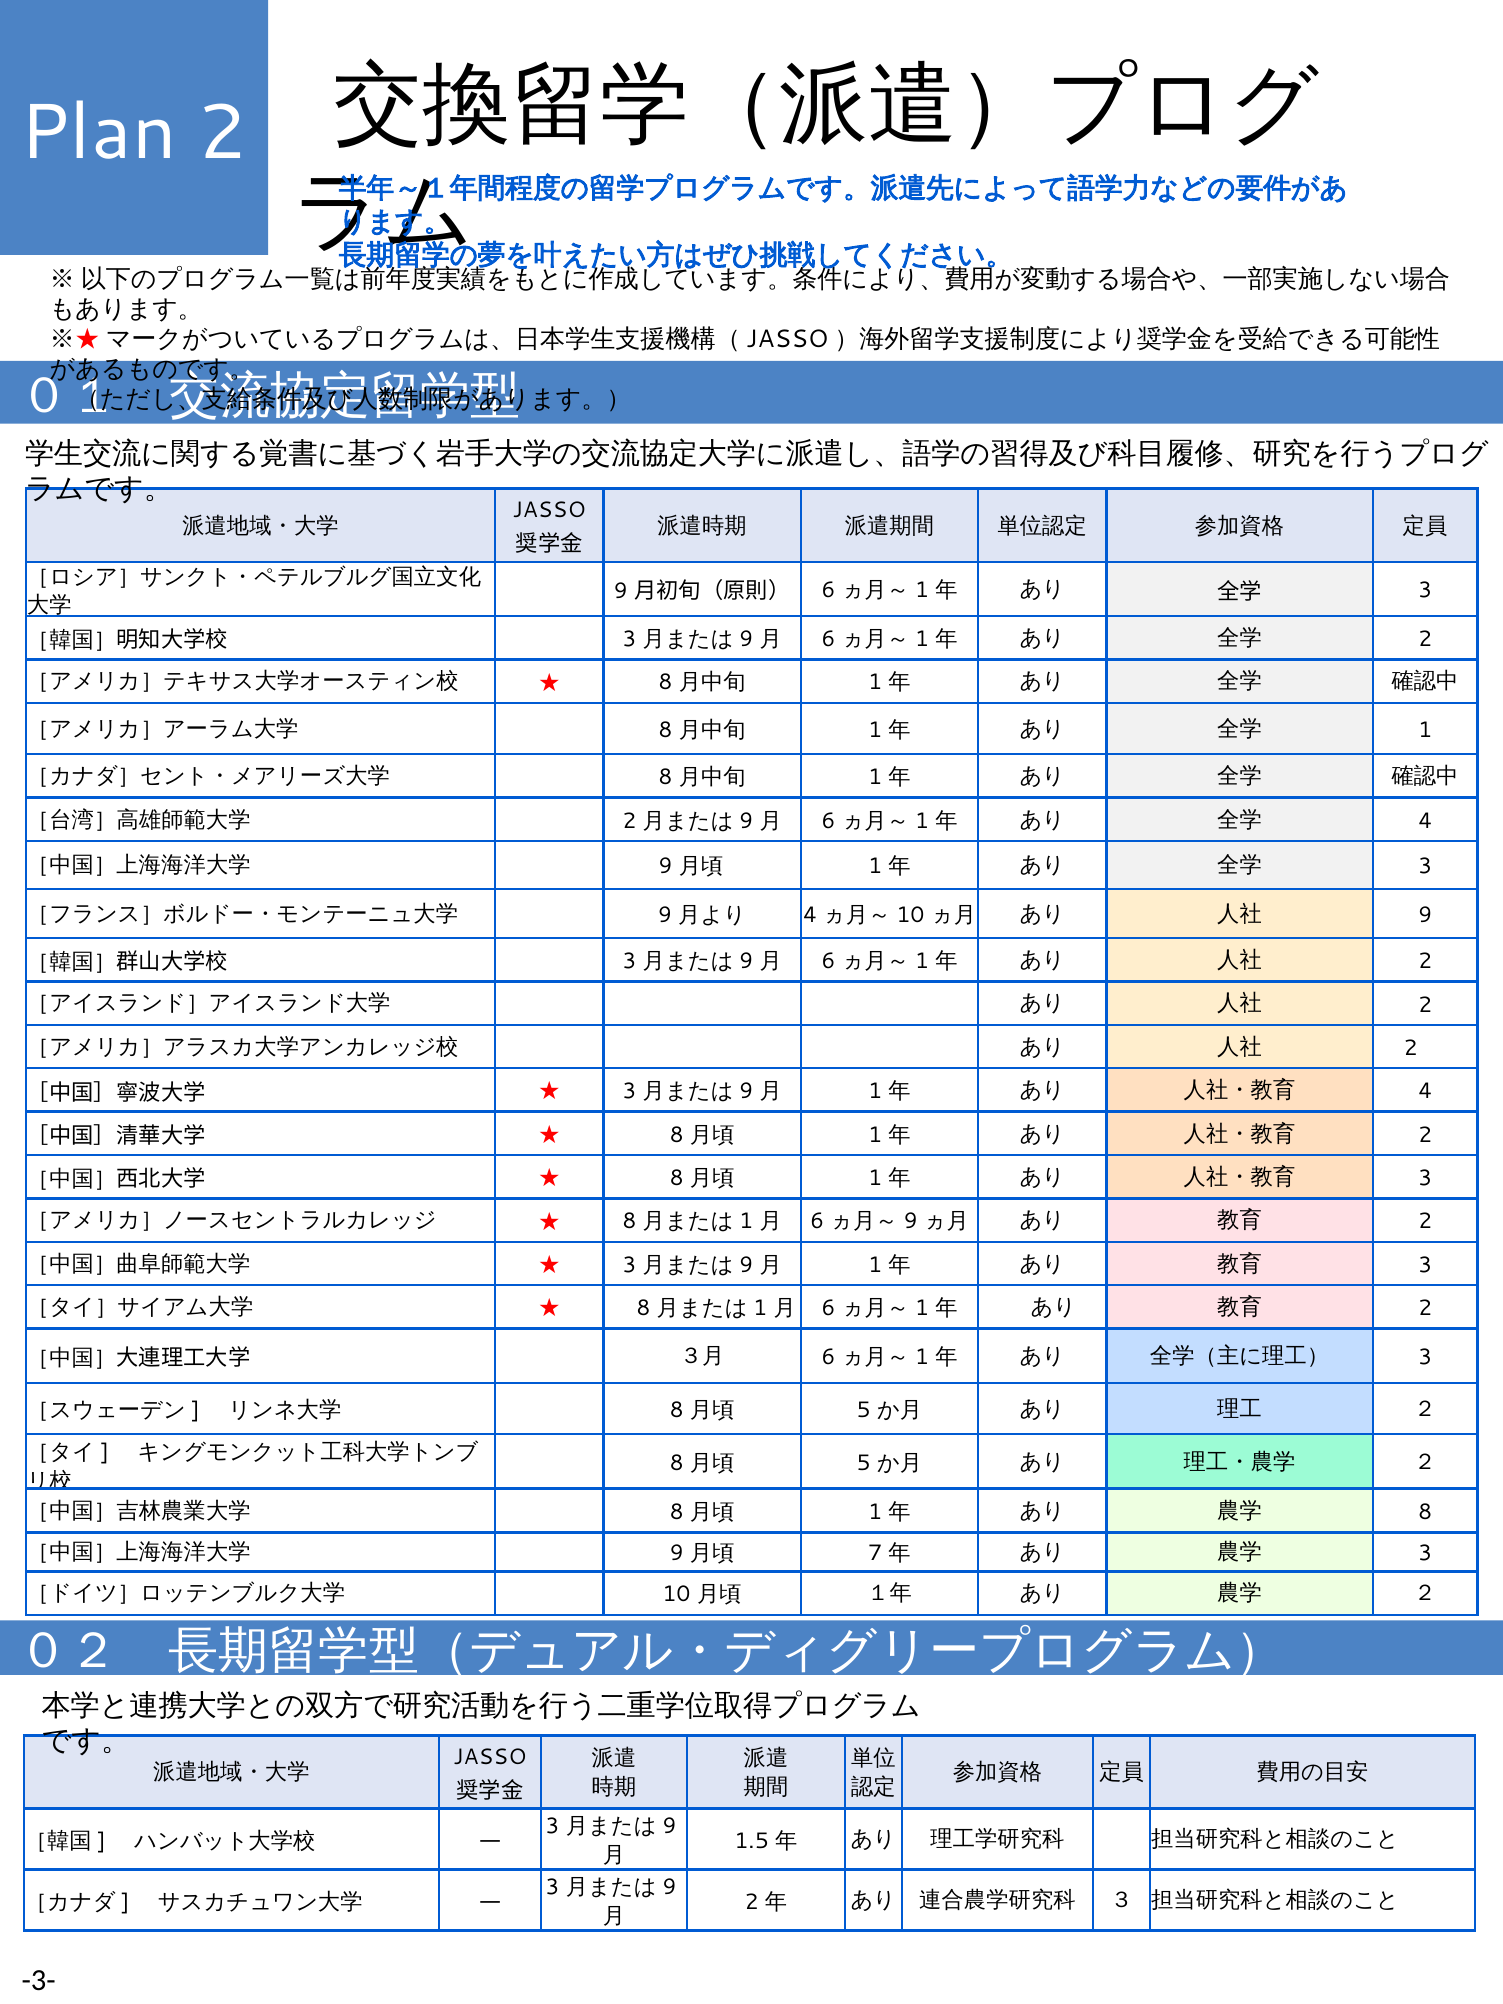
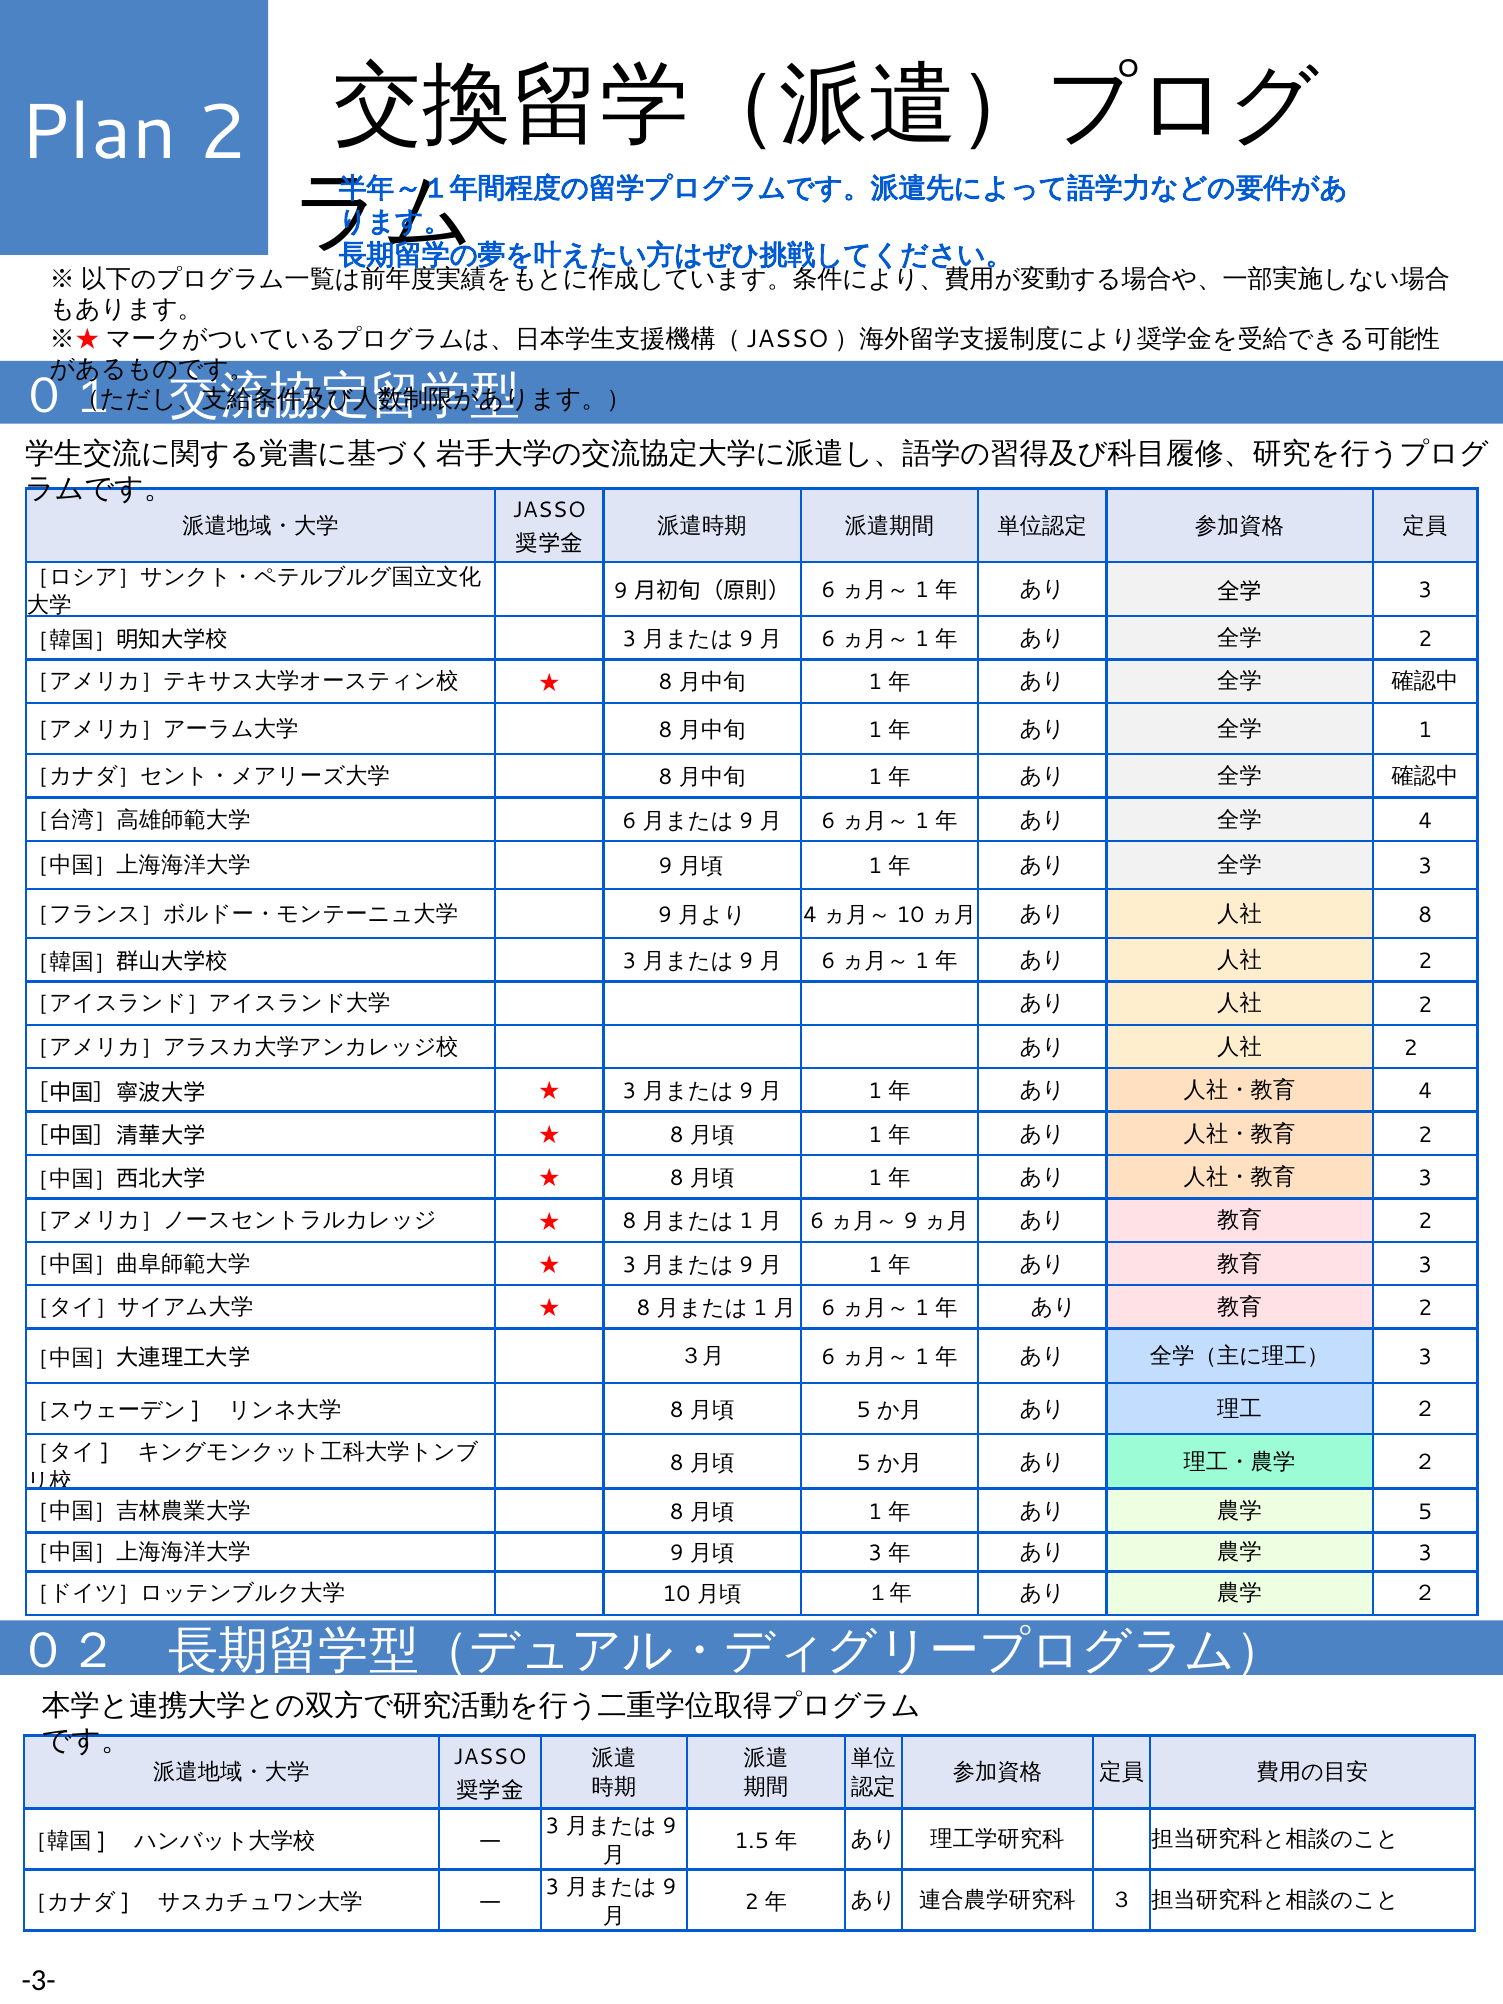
2: 2 -> 6 (629, 821)
9: 9 -> 8 (1425, 915)
8: 8 -> 5 (1425, 1512)
7: 7 -> 3 (875, 1553)
